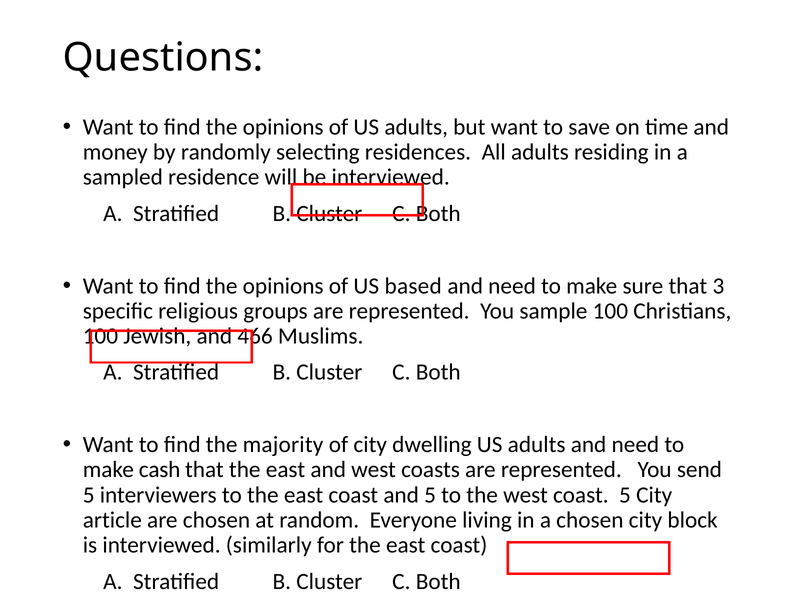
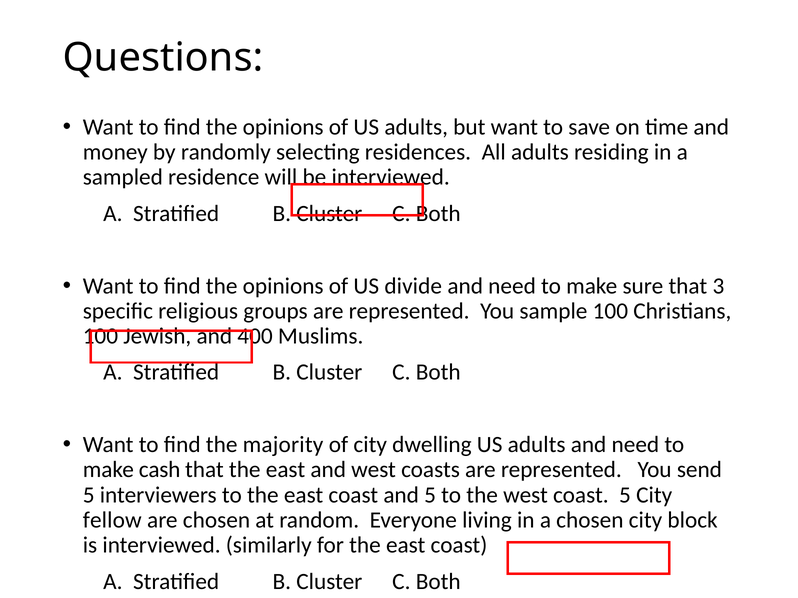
based: based -> divide (413, 286)
466: 466 -> 400 (255, 336)
article: article -> fellow (112, 520)
